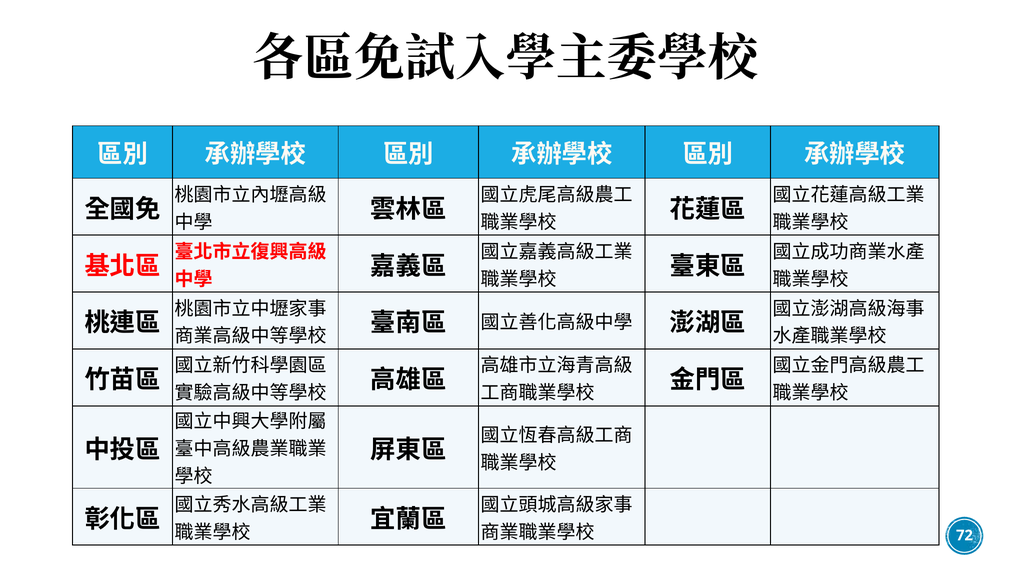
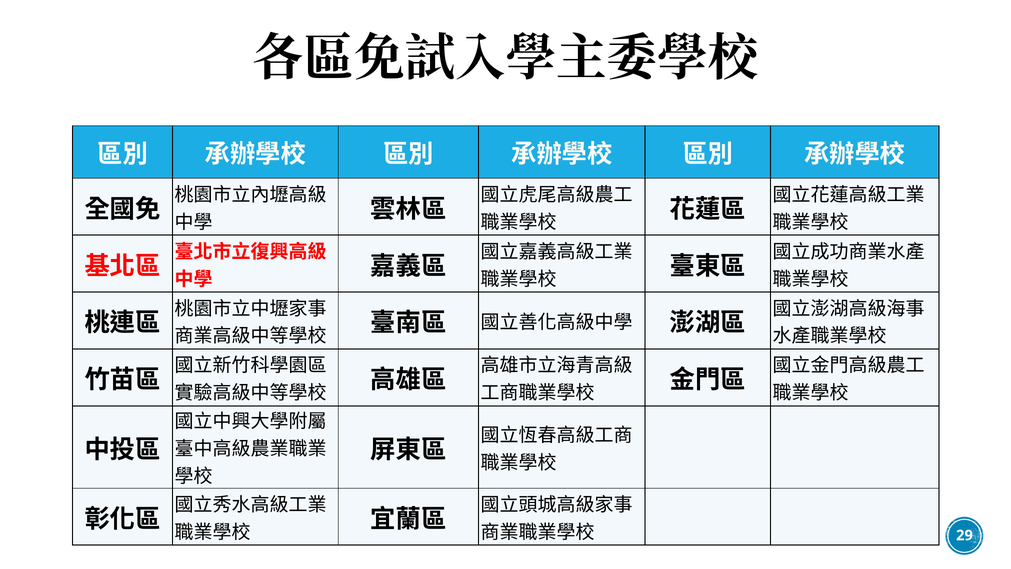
72: 72 -> 29 (964, 535)
